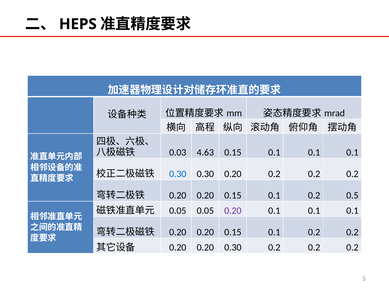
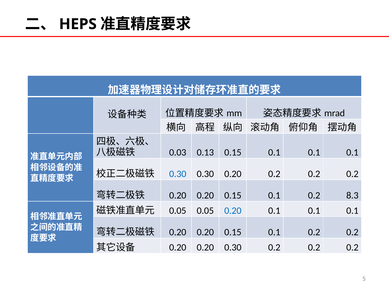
4.63: 4.63 -> 0.13 (205, 152)
0.5: 0.5 -> 8.3 (352, 195)
0.20 colour: purple -> blue (233, 210)
